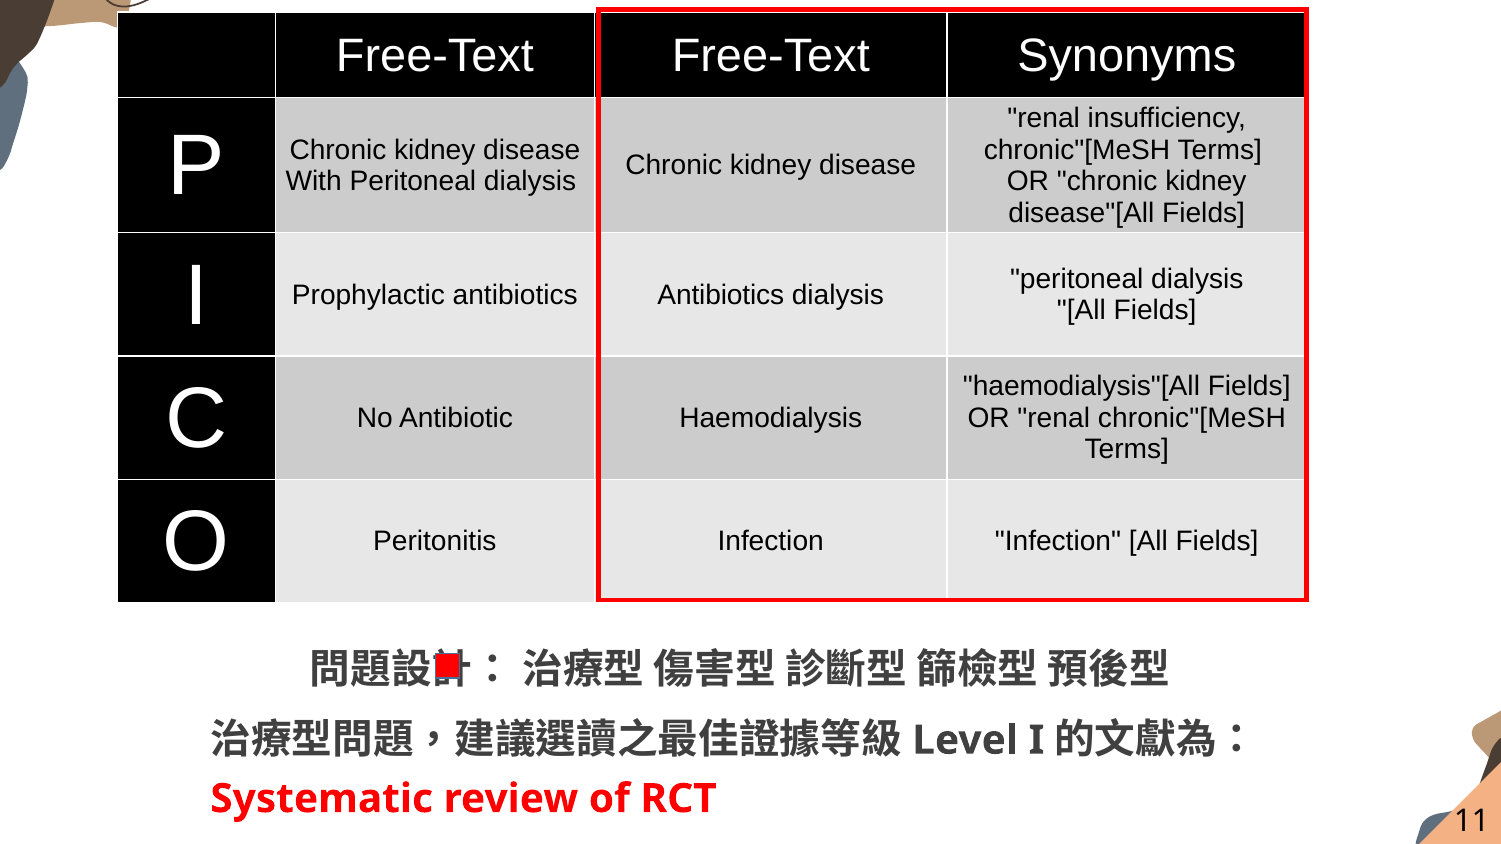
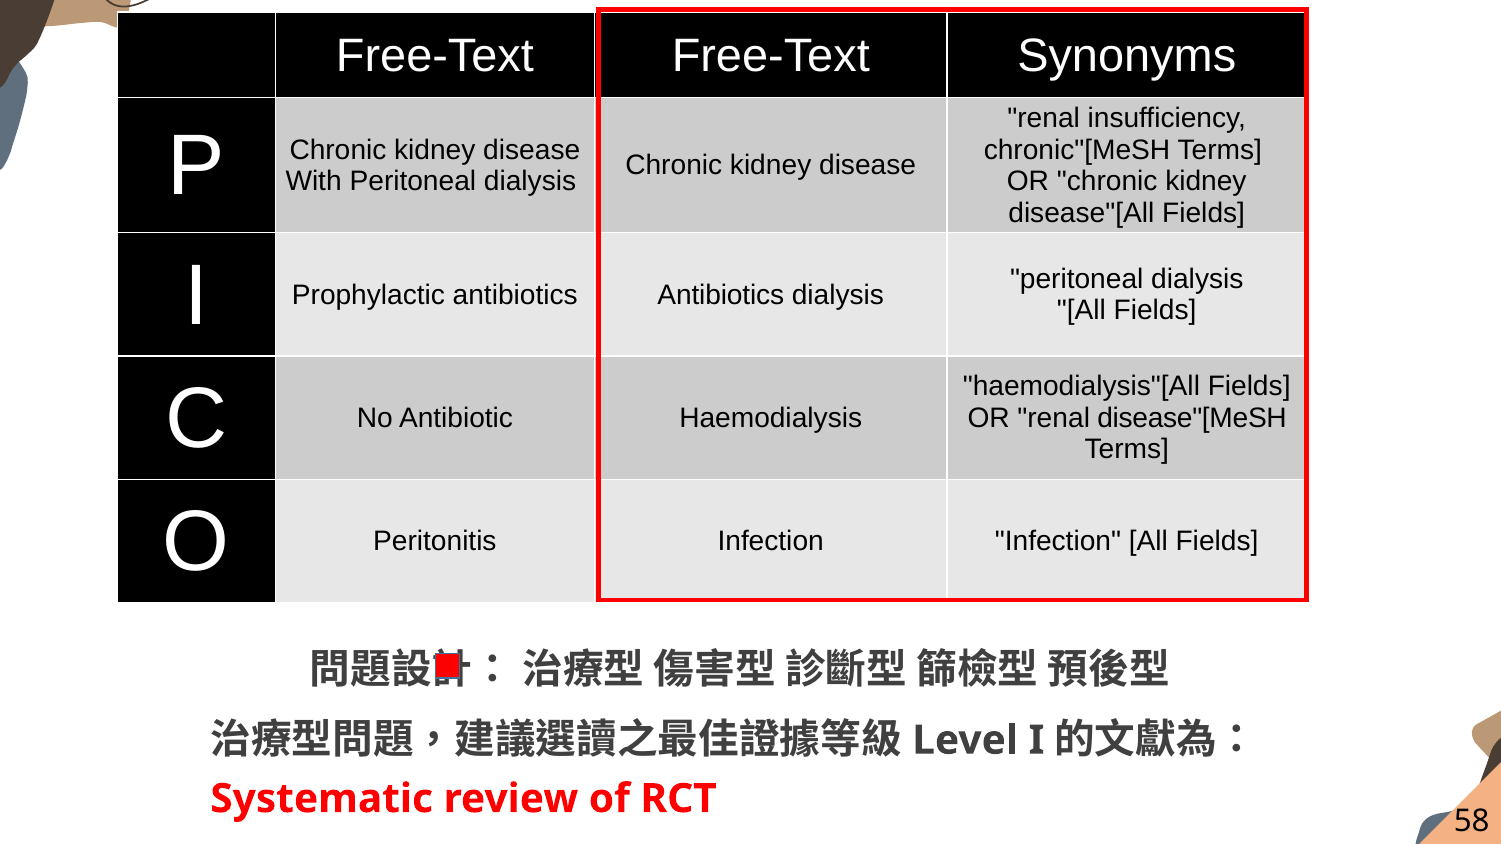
renal chronic"[MeSH: chronic"[MeSH -> disease"[MeSH (1192, 418)
11: 11 -> 58 (1472, 821)
